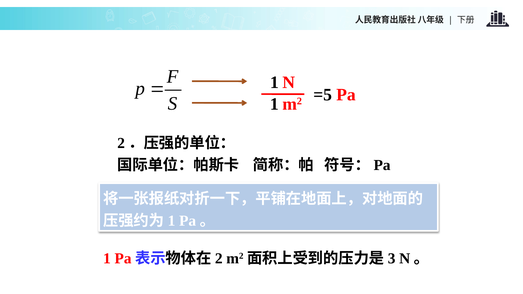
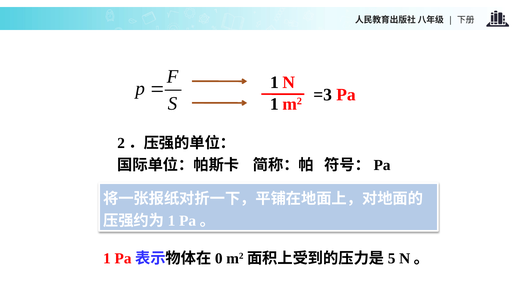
=5: =5 -> =3 (323, 95)
2: 2 -> 0 (219, 258)
3: 3 -> 5 (392, 258)
